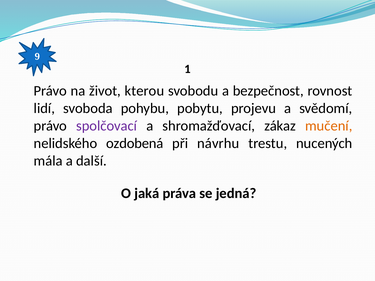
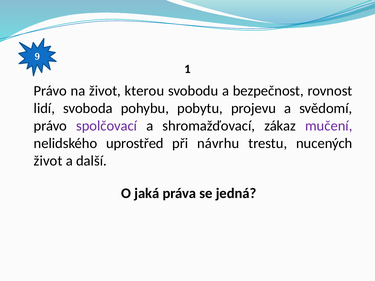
mučení colour: orange -> purple (329, 126)
ozdobená: ozdobená -> uprostřed (135, 144)
mála: mála -> život (48, 161)
